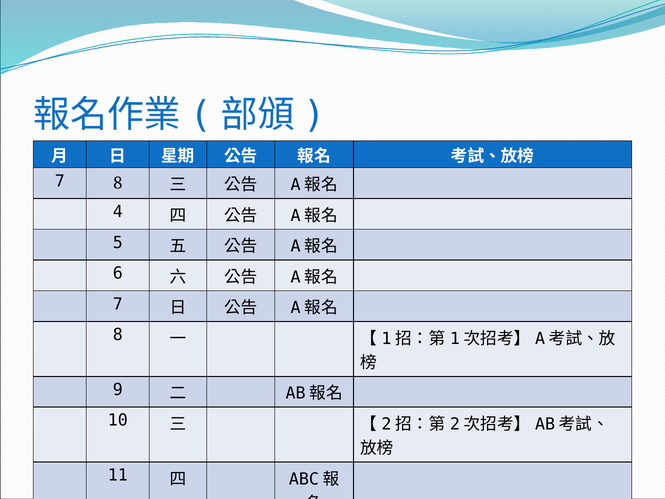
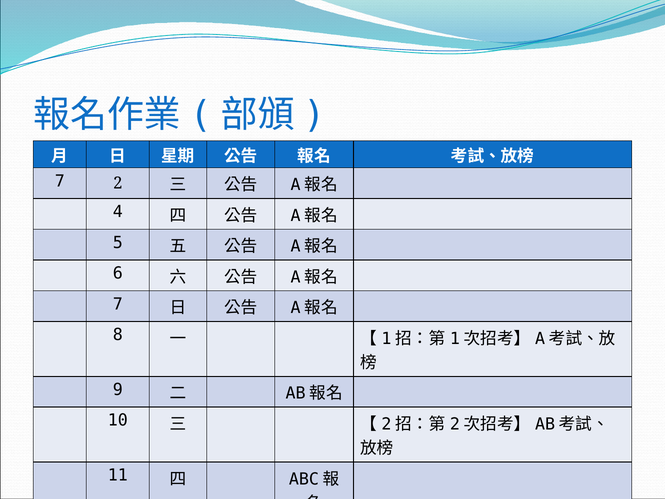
7 8: 8 -> 2 (118, 183)
